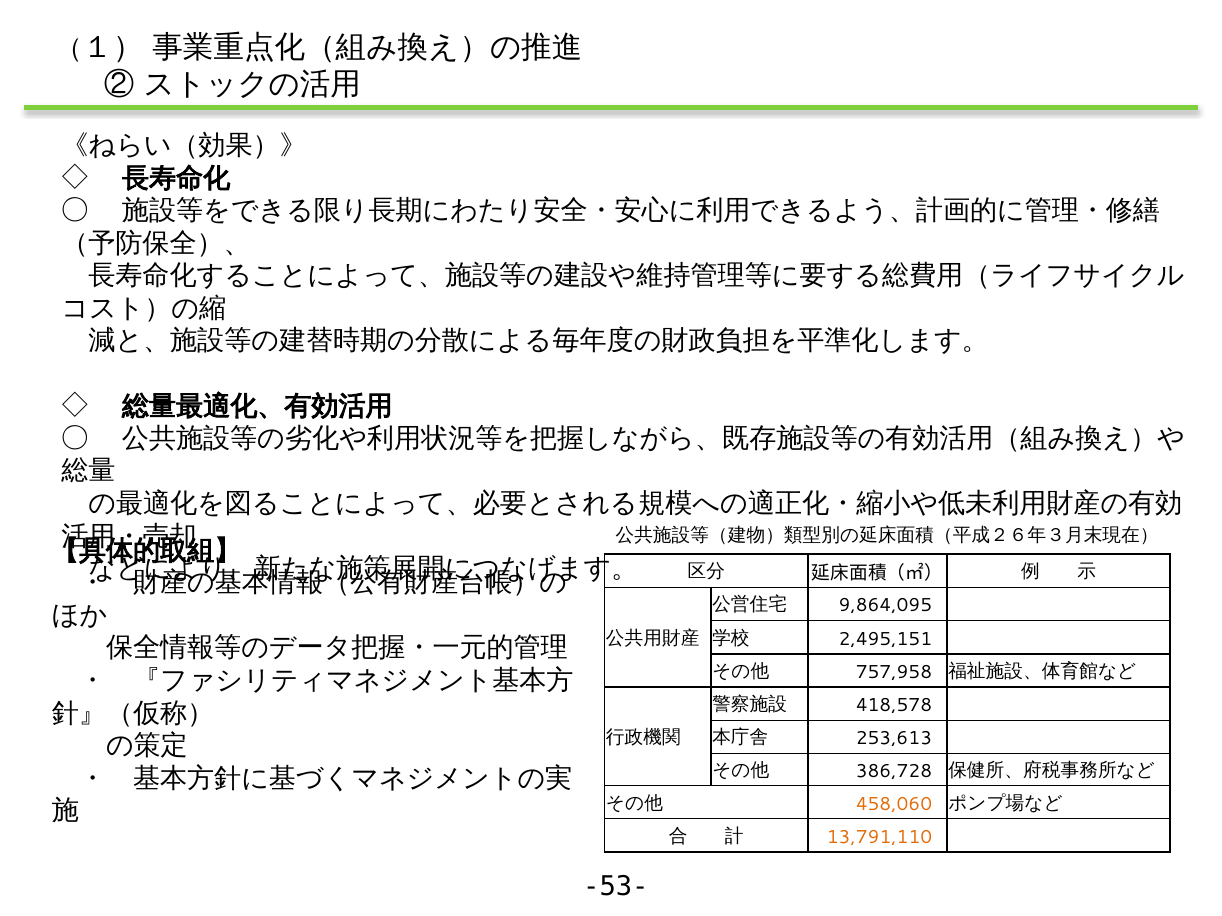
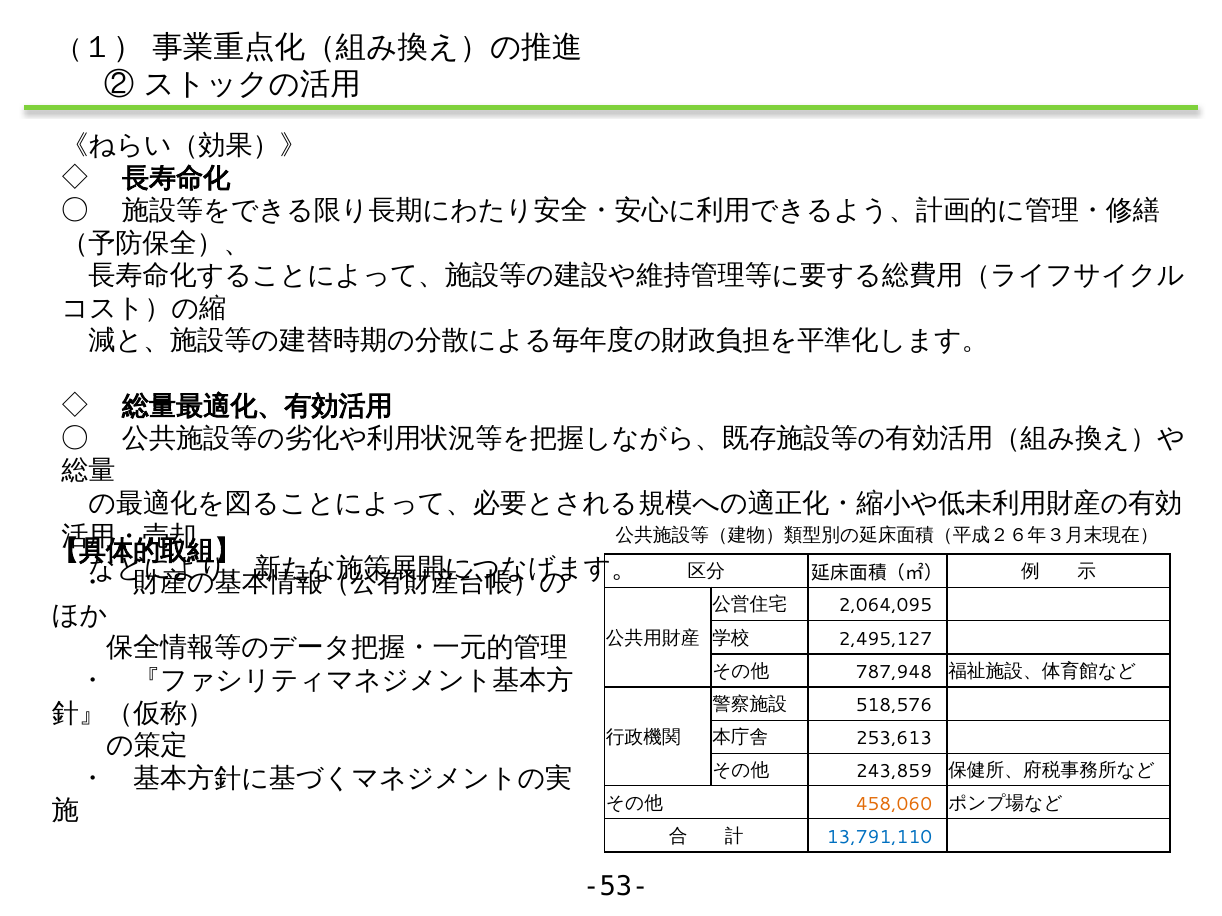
9,864,095: 9,864,095 -> 2,064,095 (885, 606)
2,495,151: 2,495,151 -> 2,495,127 (885, 639)
757,958: 757,958 -> 787,948 (894, 673)
418,578: 418,578 -> 518,576 (894, 706)
386,728: 386,728 -> 243,859 (894, 772)
13,791,110 colour: orange -> blue (880, 838)
